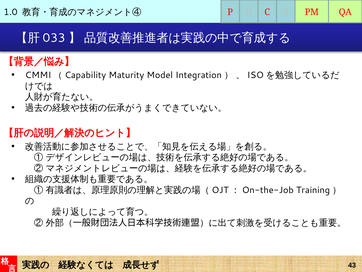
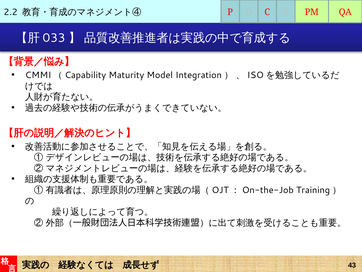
1.0: 1.0 -> 2.2 (11, 12)
